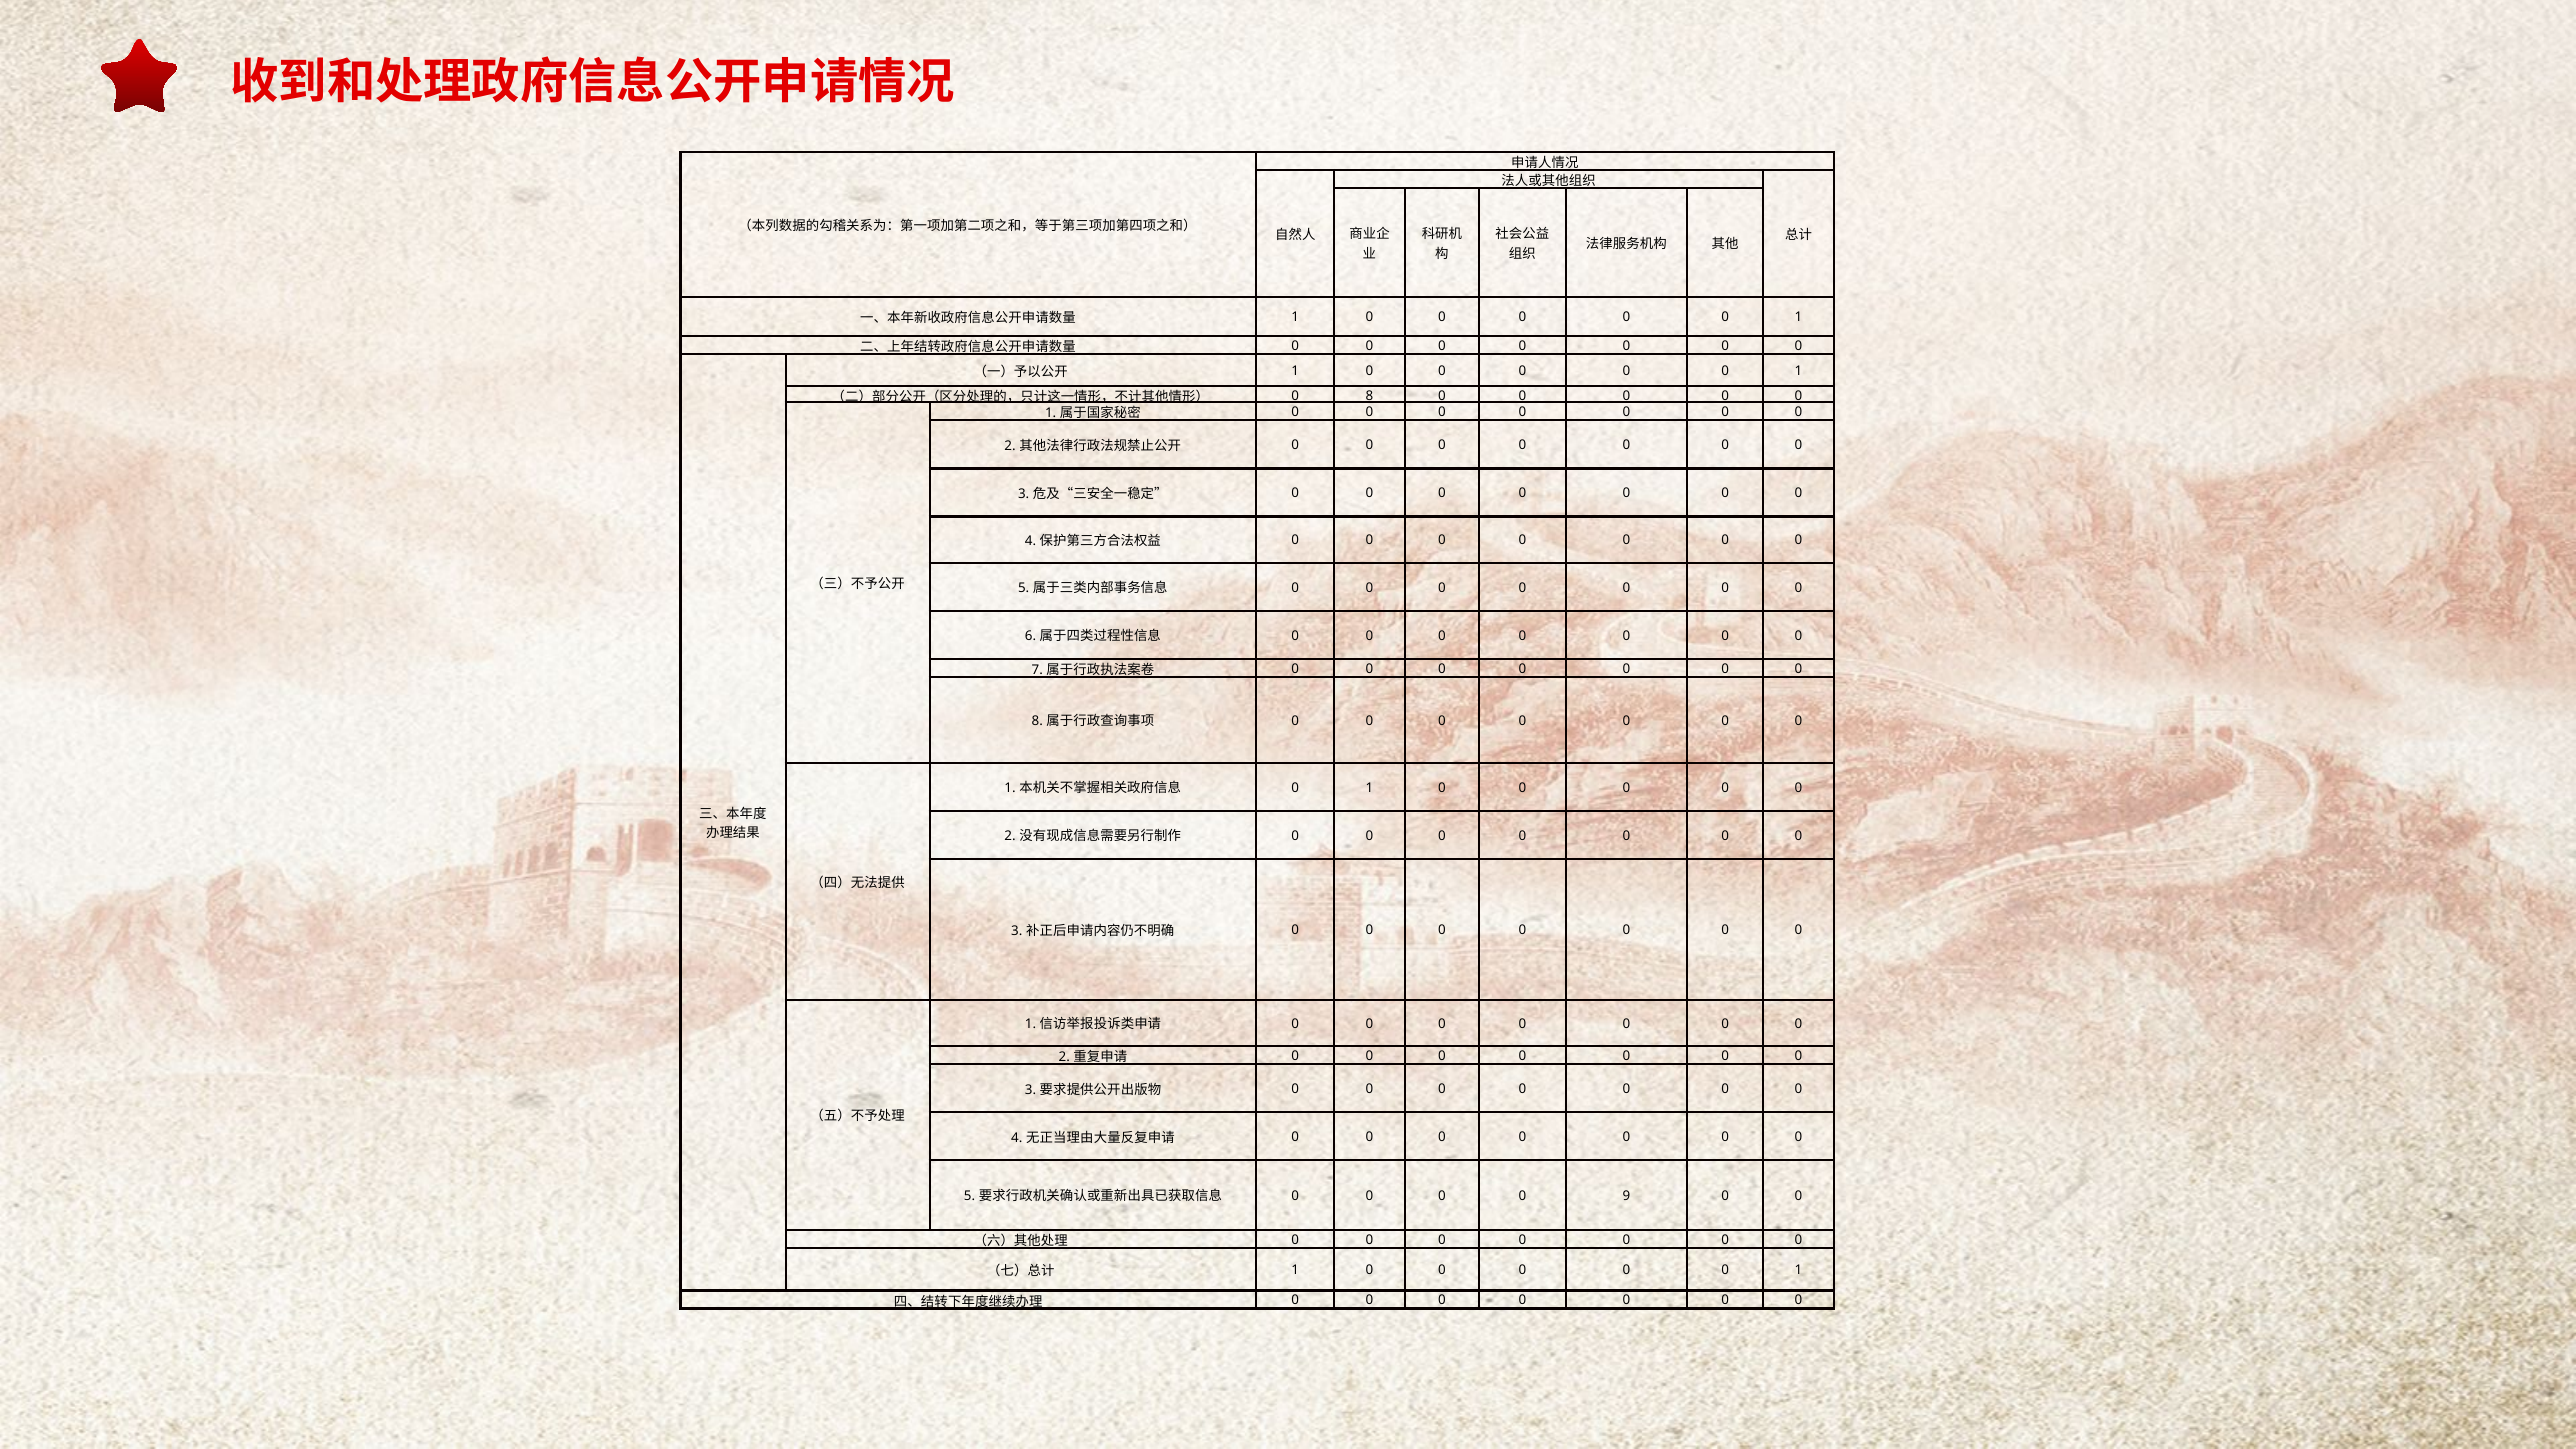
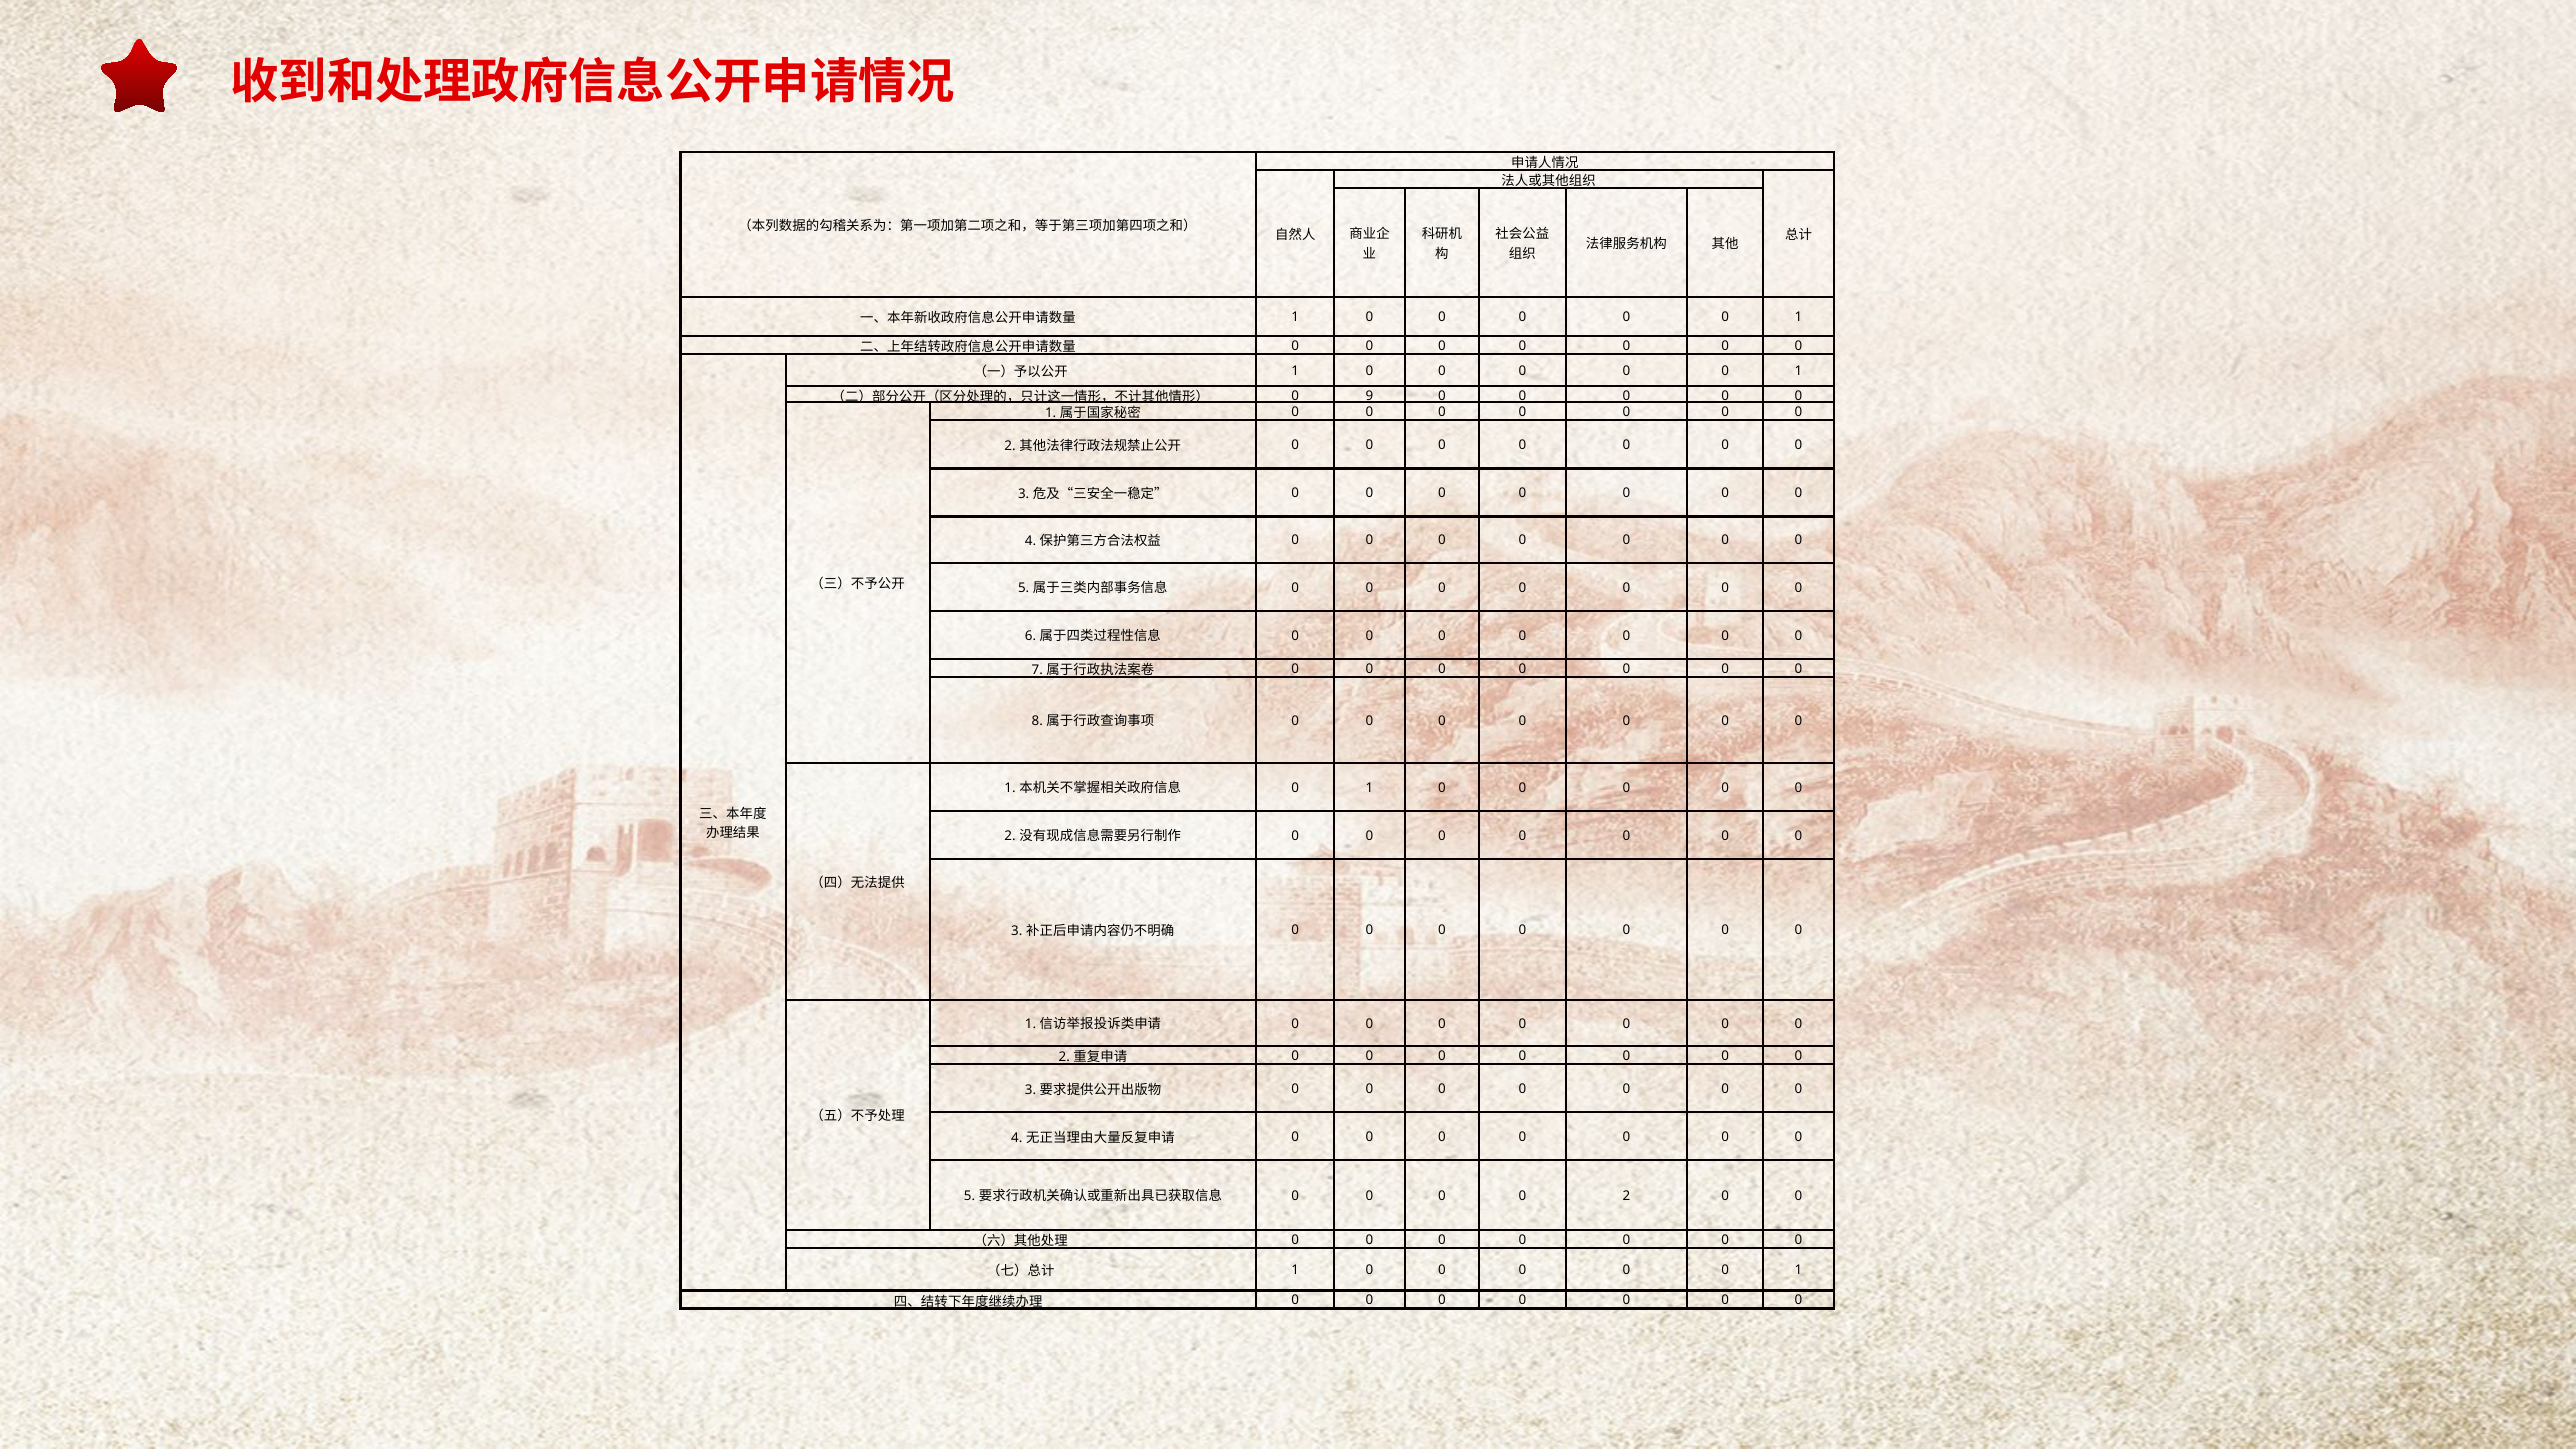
8: 8 -> 9 (1369, 396)
9: 9 -> 2 (1626, 1196)
